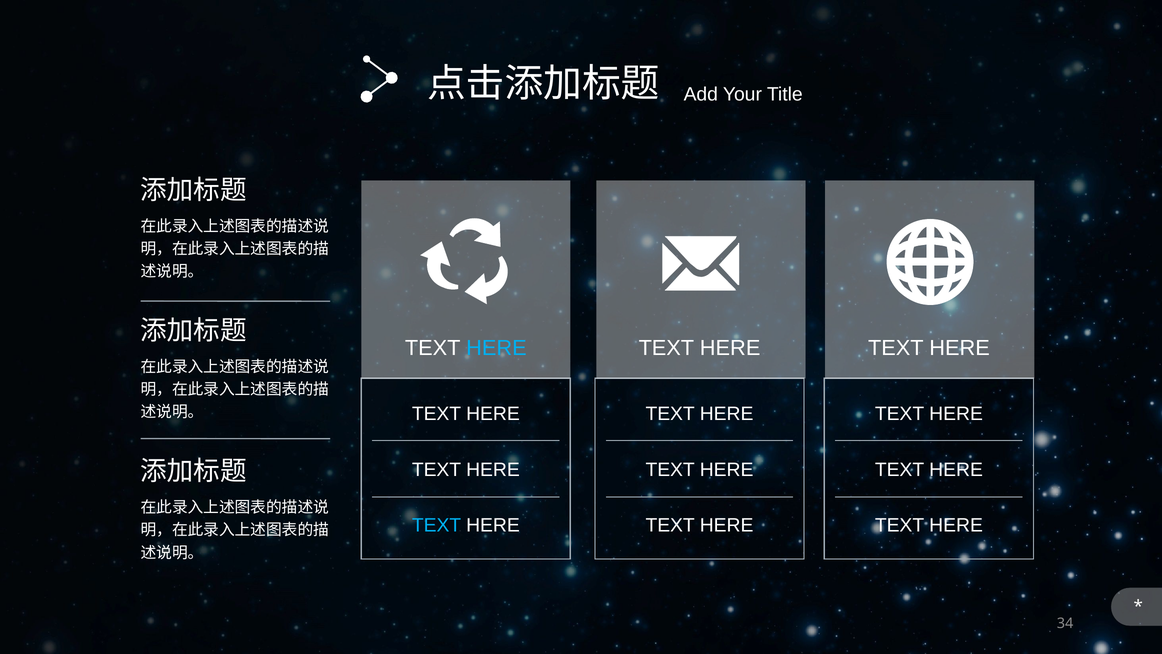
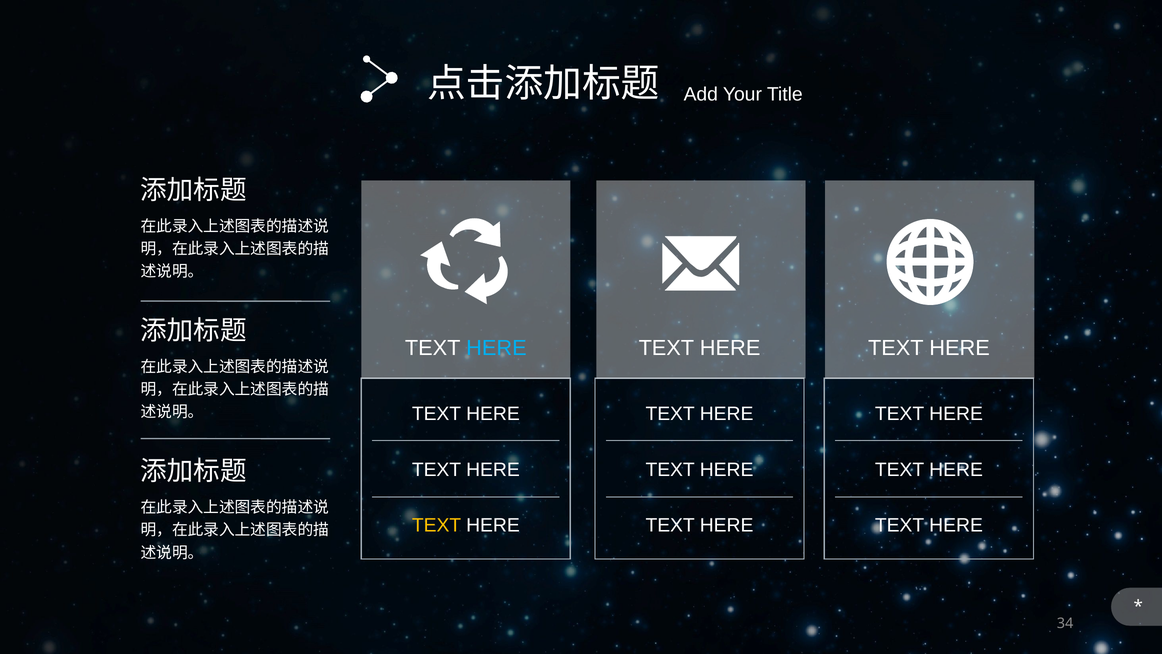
TEXT colour: light blue -> yellow (437, 525)
